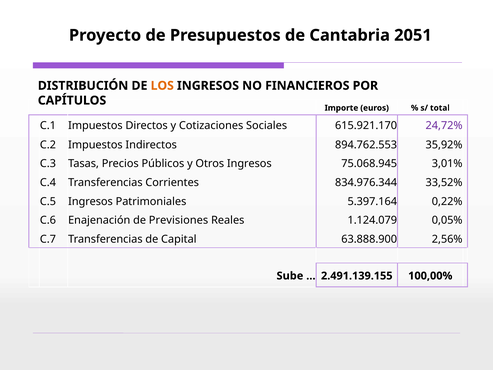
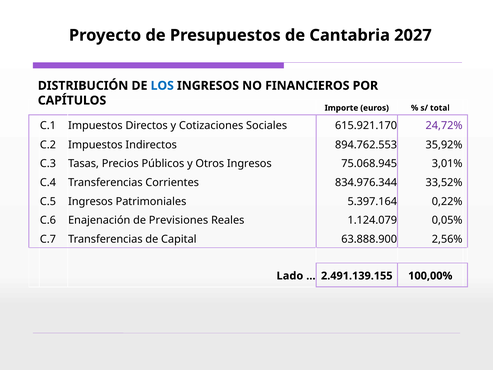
2051: 2051 -> 2027 (413, 35)
LOS colour: orange -> blue (162, 86)
Sube: Sube -> Lado (290, 276)
